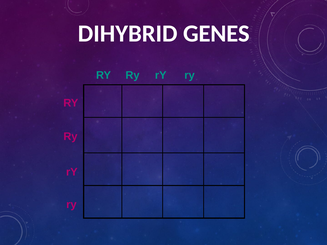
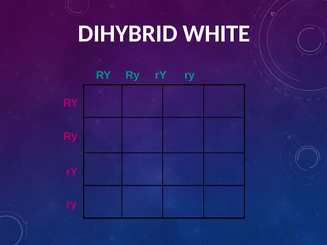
GENES: GENES -> WHITE (216, 34)
